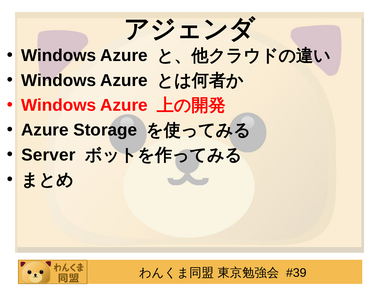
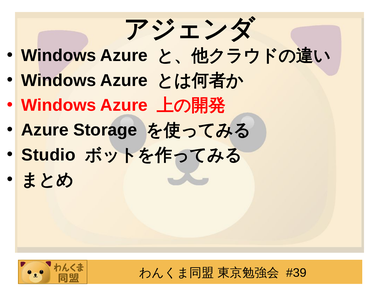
Server: Server -> Studio (48, 155)
